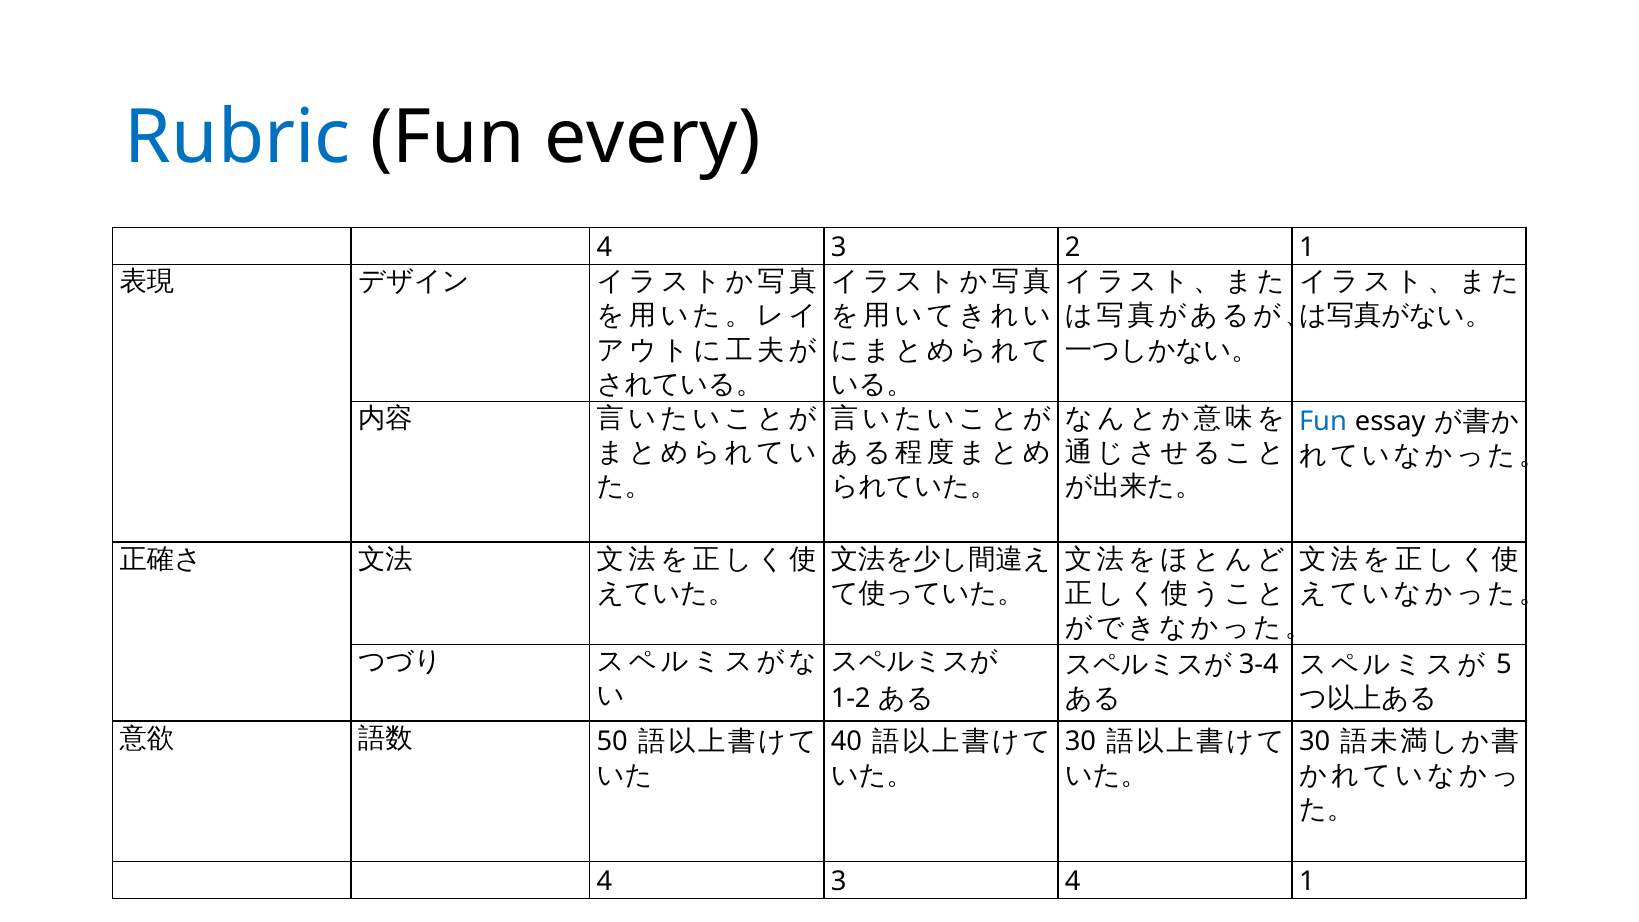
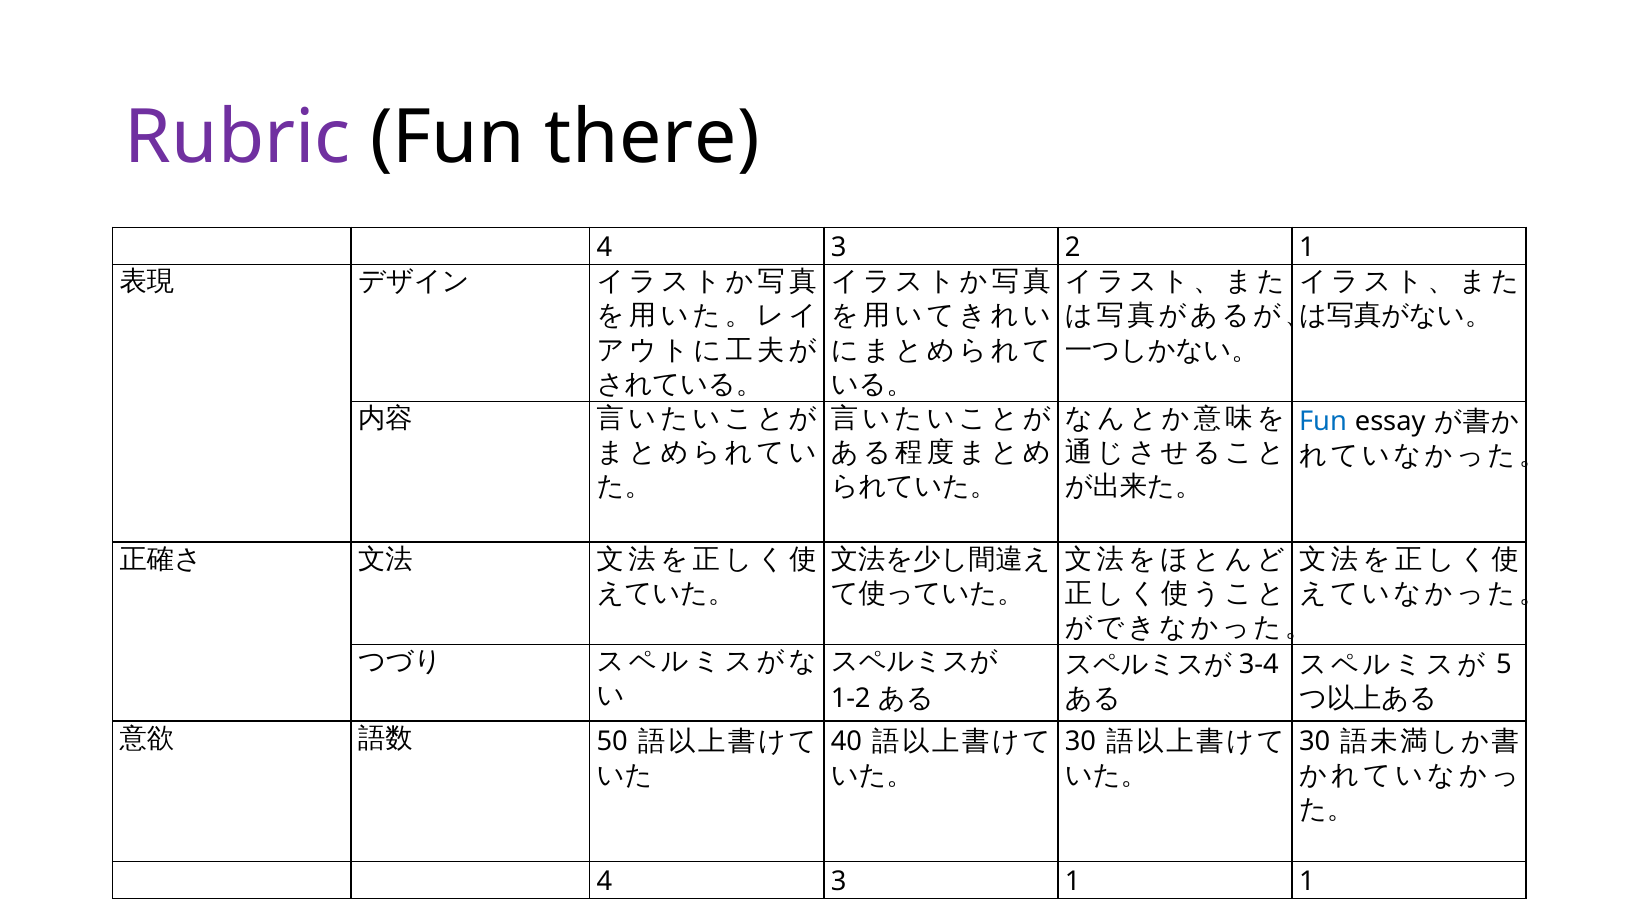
Rubric colour: blue -> purple (238, 138)
every: every -> there (652, 138)
3 4: 4 -> 1 (1073, 882)
